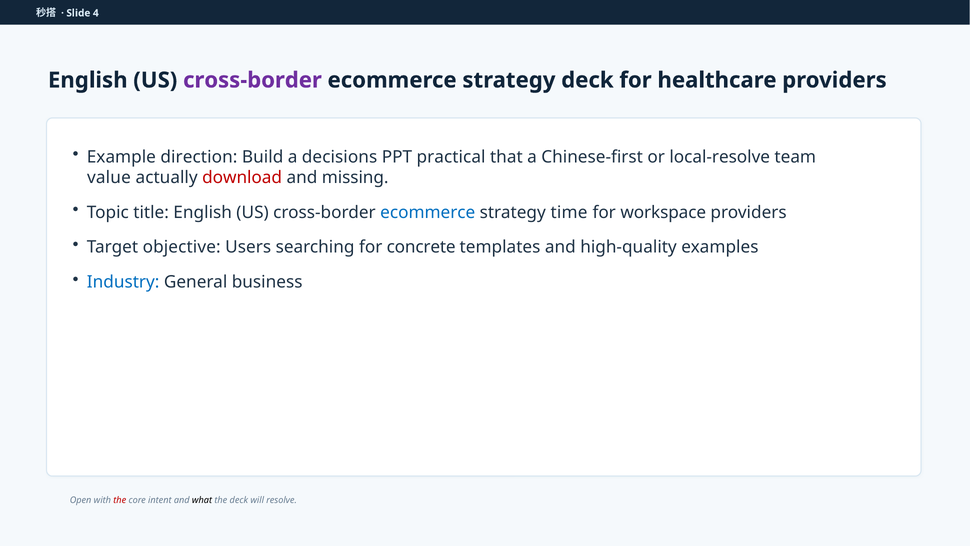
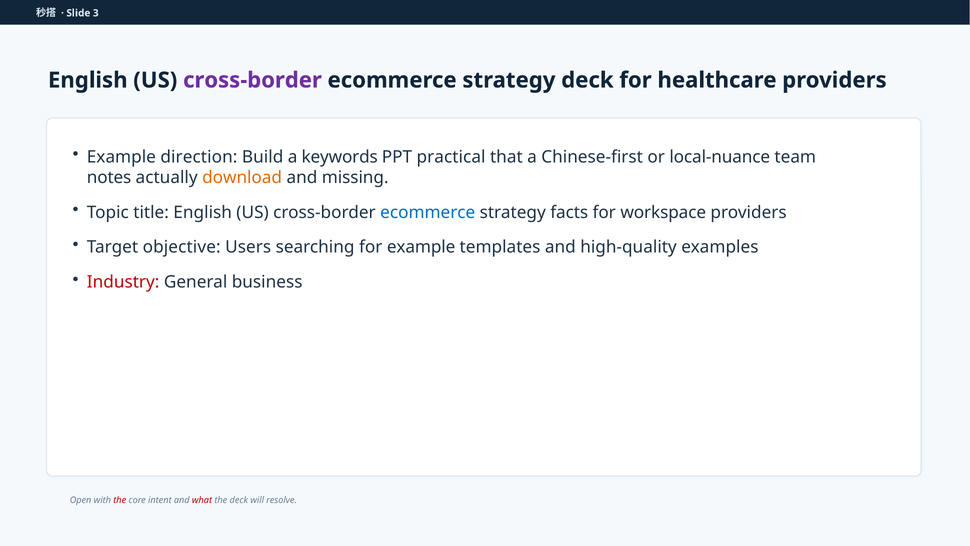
4: 4 -> 3 (96, 13)
decisions: decisions -> keywords (340, 157)
local-resolve: local-resolve -> local-nuance (720, 157)
value: value -> notes (109, 178)
download colour: red -> orange (242, 178)
time: time -> facts (569, 212)
for concrete: concrete -> example (421, 247)
Industry colour: blue -> red (123, 282)
what colour: black -> red (202, 500)
